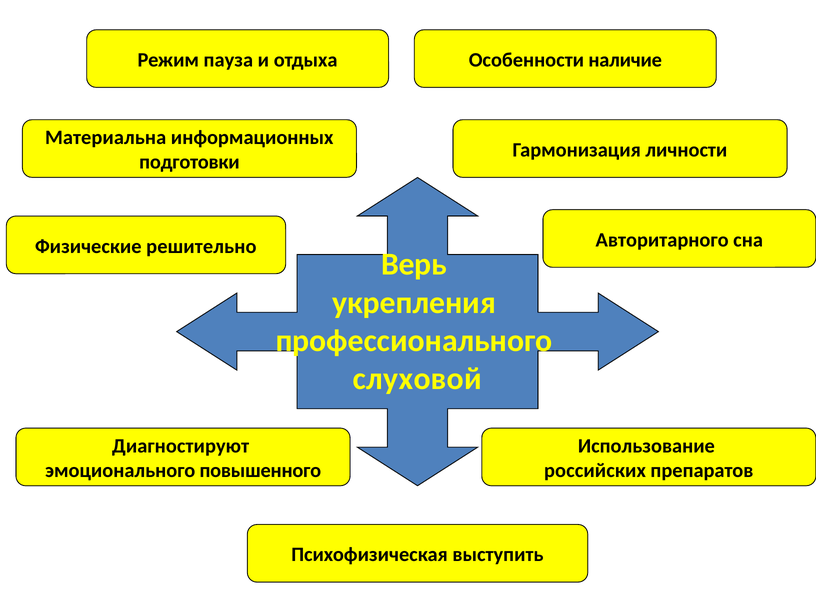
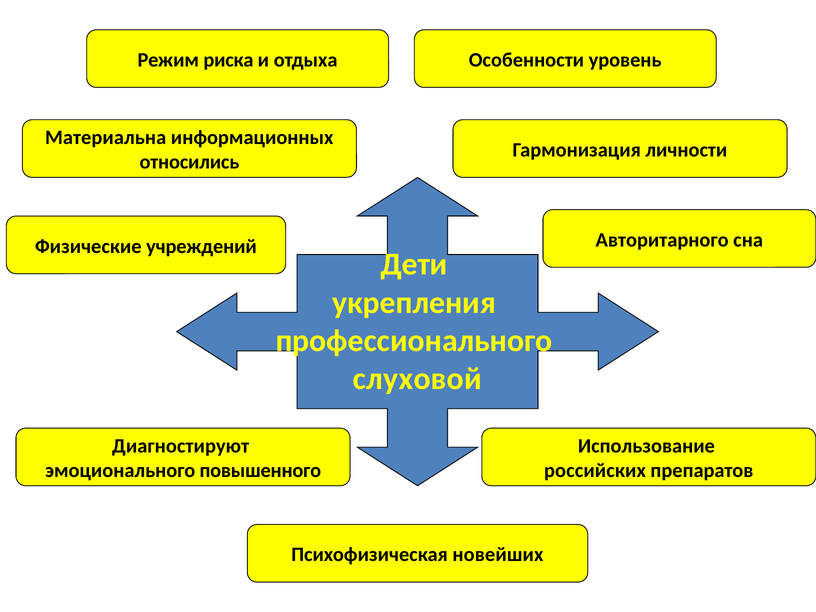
пауза: пауза -> риска (228, 60)
наличие: наличие -> уровень (625, 60)
подготовки: подготовки -> относились (189, 162)
решительно: решительно -> учреждений (201, 246)
Верь: Верь -> Дети (414, 264)
выступить: выступить -> новейших (498, 555)
